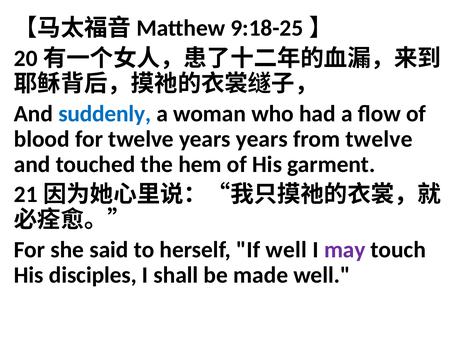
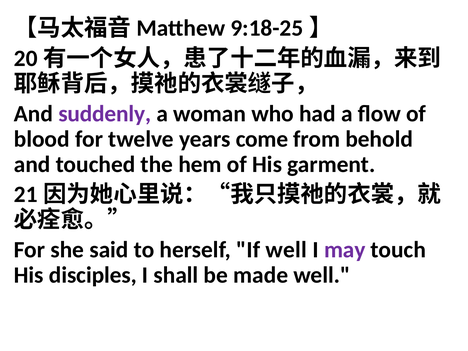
suddenly colour: blue -> purple (105, 114)
years years: years -> come (262, 139)
from twelve: twelve -> behold (379, 139)
